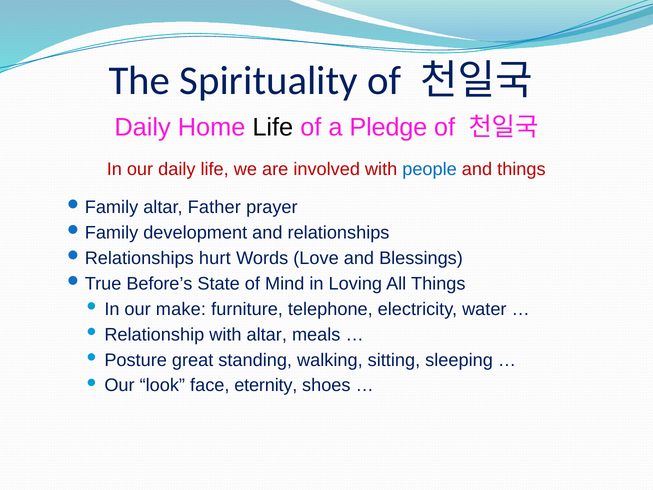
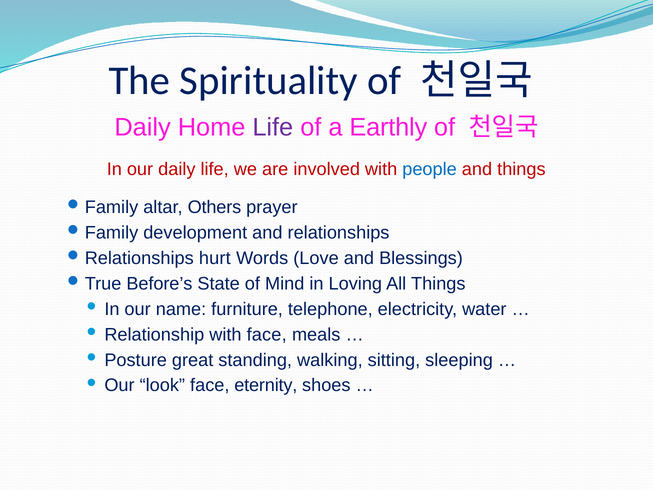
Life colour: black -> purple (273, 127)
Pledge: Pledge -> Earthly (388, 127)
Father: Father -> Others (214, 207)
make: make -> name (181, 309)
with altar: altar -> face (267, 334)
